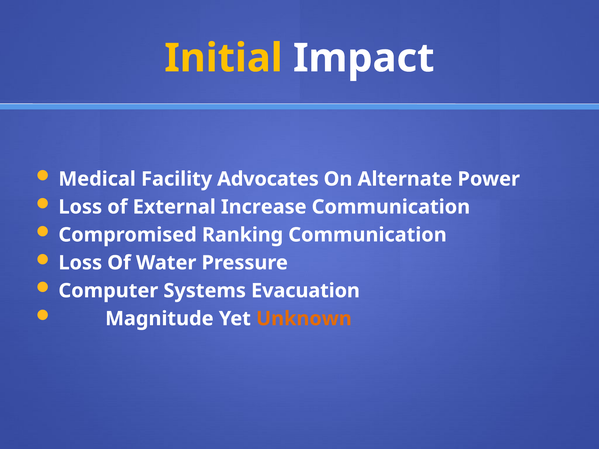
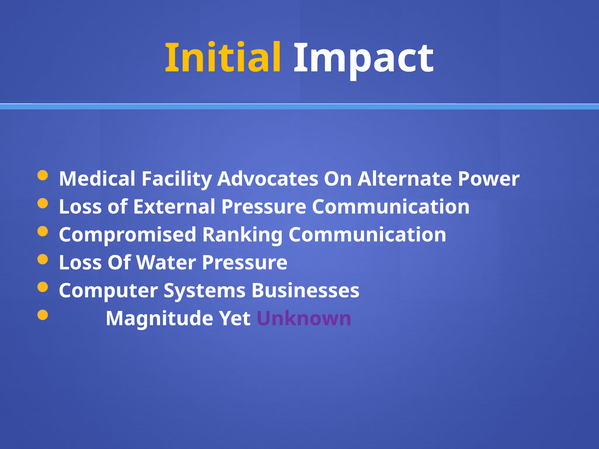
External Increase: Increase -> Pressure (264, 207)
Evacuation: Evacuation -> Businesses (305, 291)
Unknown colour: orange -> purple (304, 319)
